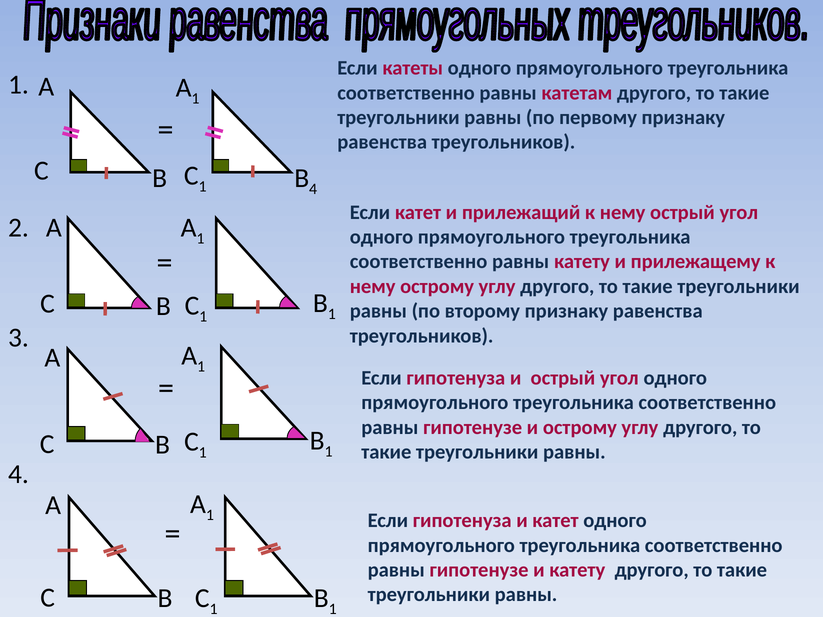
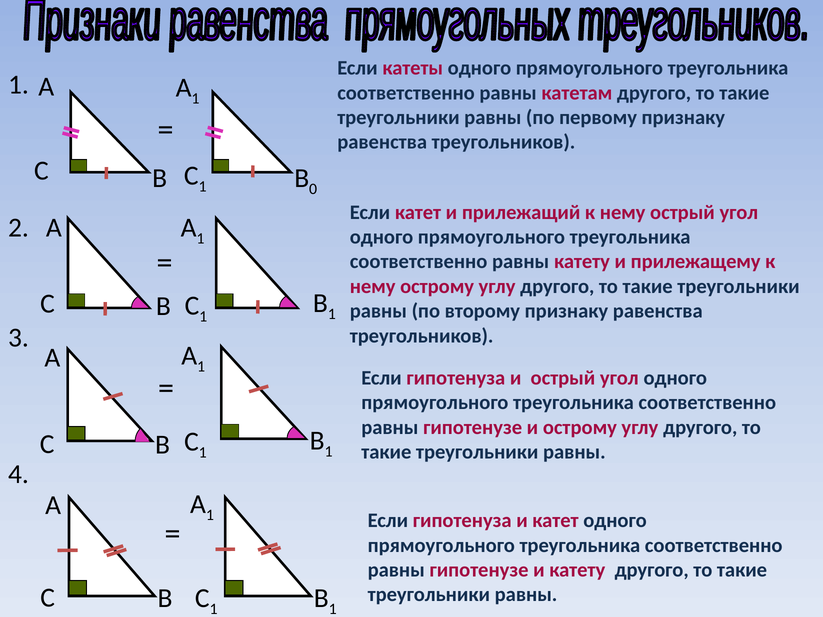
B 4: 4 -> 0 (313, 189)
